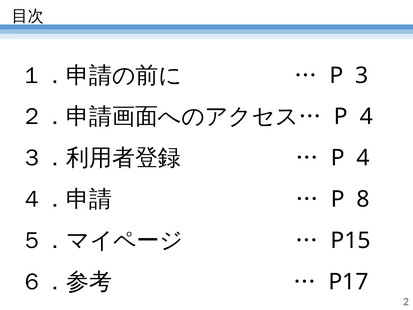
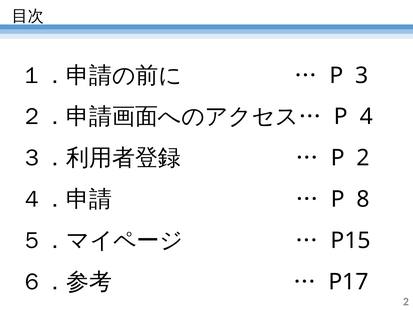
4: 4 -> 2 (363, 158)
